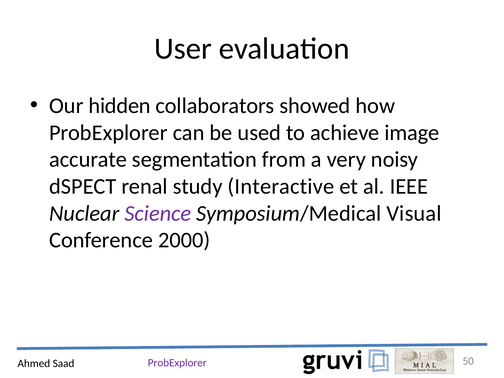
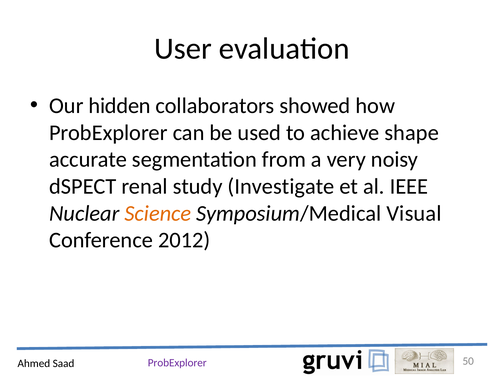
image: image -> shape (412, 133)
Interactive: Interactive -> Investigate (281, 186)
Science colour: purple -> orange (158, 213)
2000: 2000 -> 2012 (184, 240)
